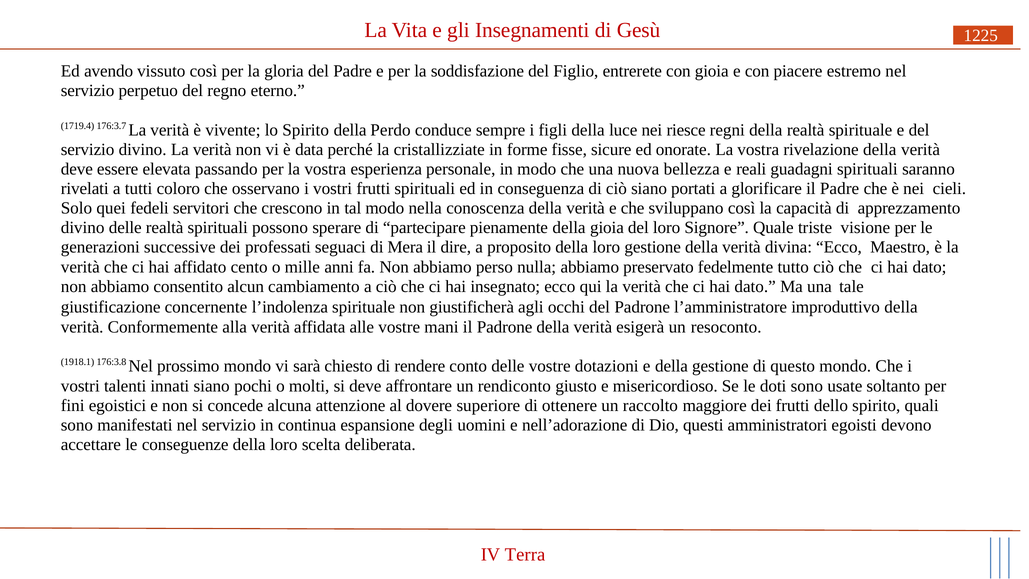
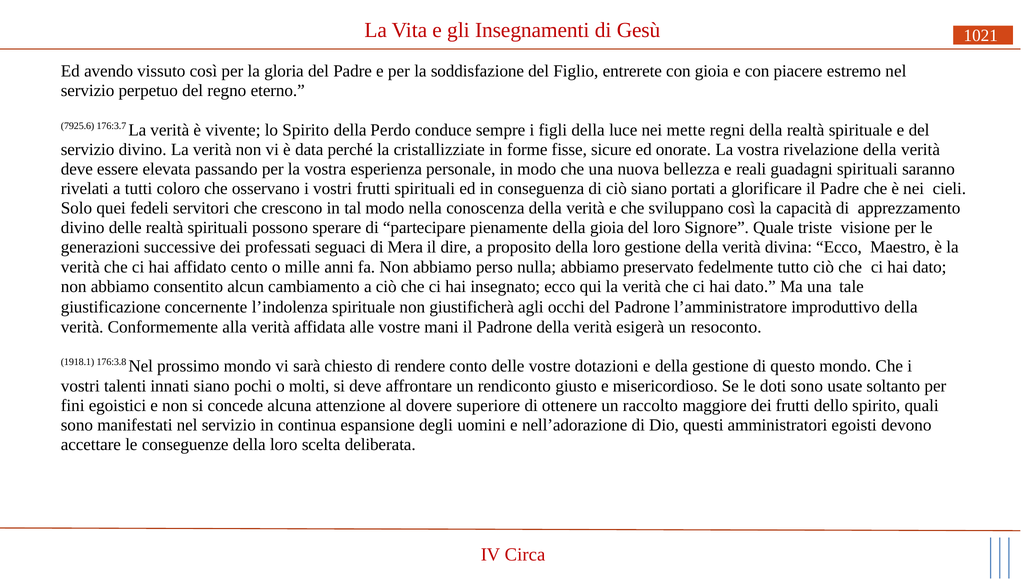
1225: 1225 -> 1021 (981, 35)
1719.4: 1719.4 -> 7925.6 (78, 126)
riesce: riesce -> mette (686, 130)
Terra: Terra -> Circa (525, 555)
